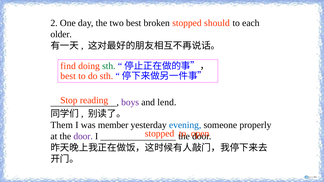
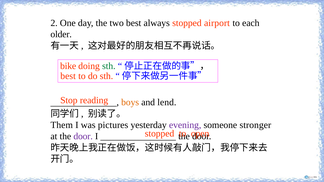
broken: broken -> always (157, 23)
should: should -> airport (217, 23)
find: find -> bike (68, 66)
boys colour: purple -> orange (130, 102)
member: member -> pictures (113, 125)
evening colour: blue -> purple (185, 125)
properly: properly -> stronger (255, 125)
